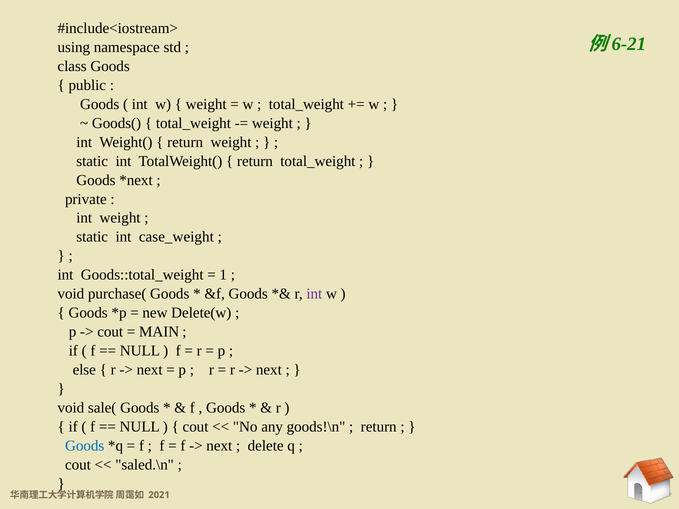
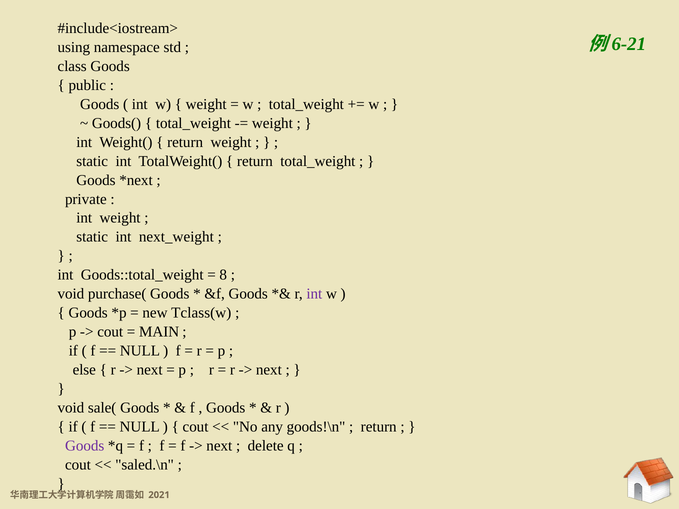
case_weight: case_weight -> next_weight (176, 237)
1: 1 -> 8 (223, 275)
Delete(w: Delete(w -> Tclass(w (201, 313)
Goods colour: blue -> purple (85, 446)
